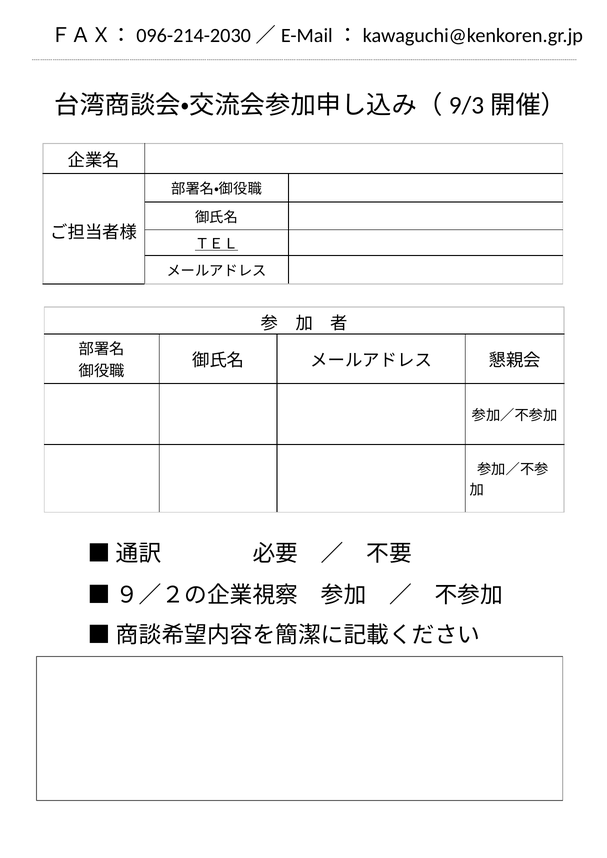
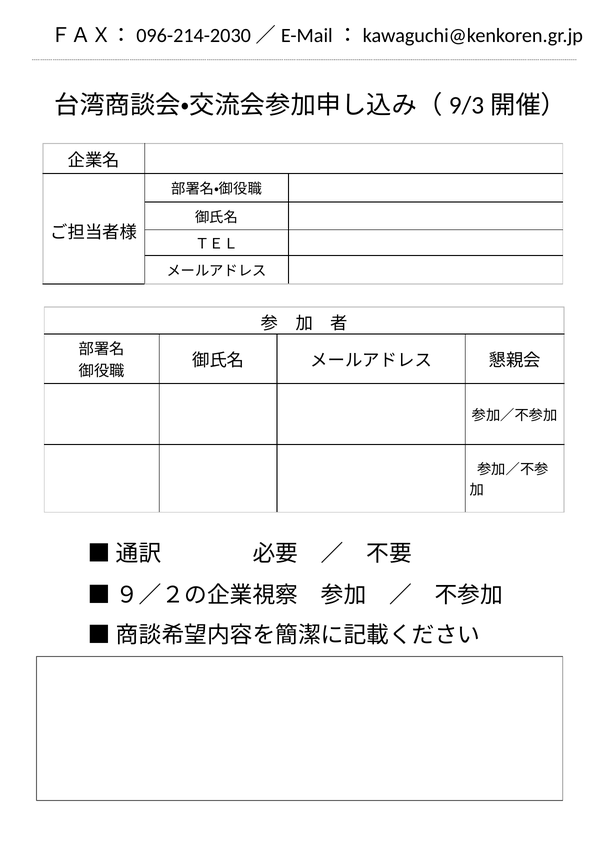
ＴＥＬ underline: present -> none (217, 244)
